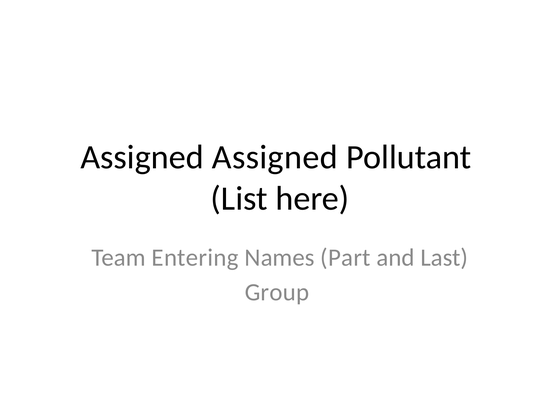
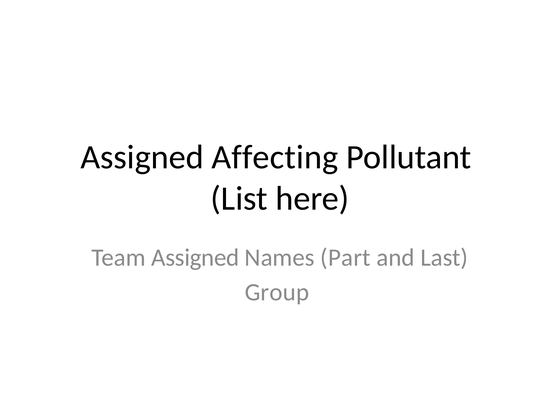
Assigned Assigned: Assigned -> Affecting (275, 157)
Team Entering: Entering -> Assigned (195, 257)
